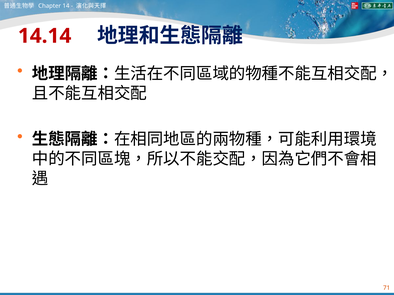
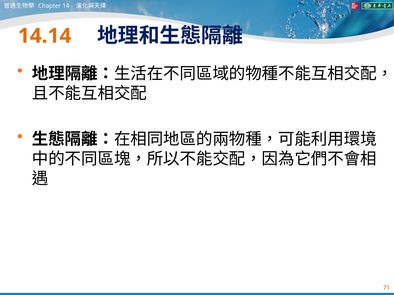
14.14 colour: red -> orange (45, 36)
